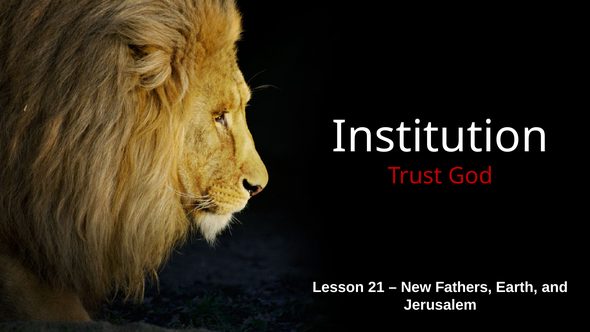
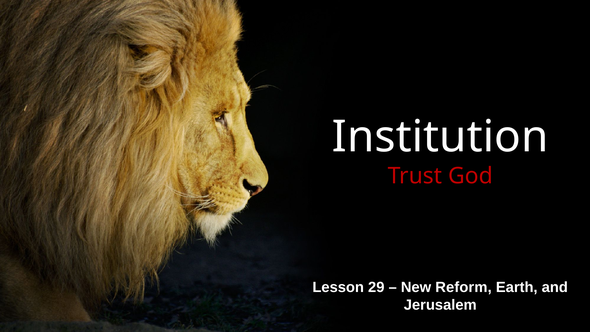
21: 21 -> 29 (376, 287)
Fathers: Fathers -> Reform (463, 287)
